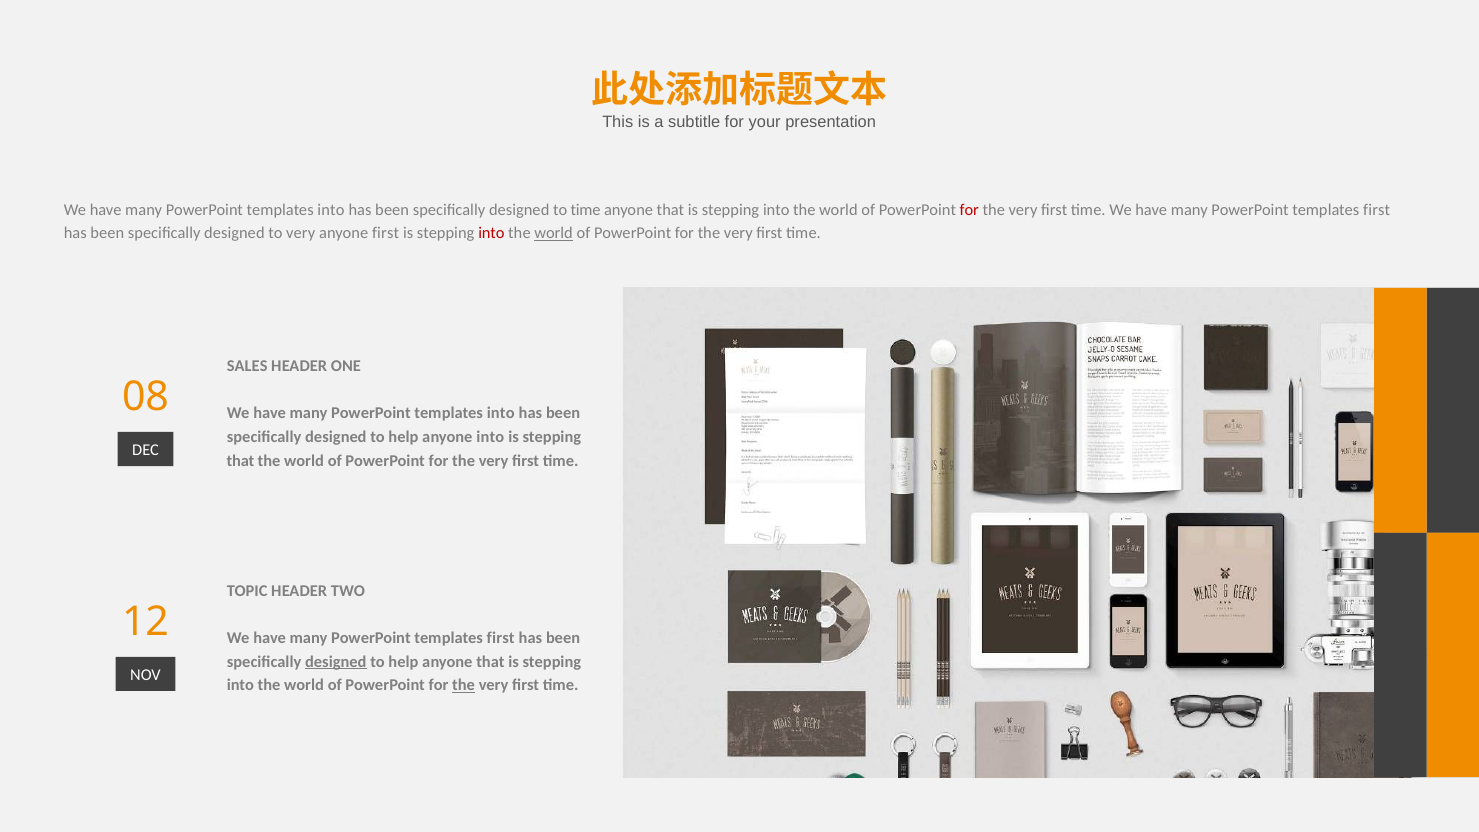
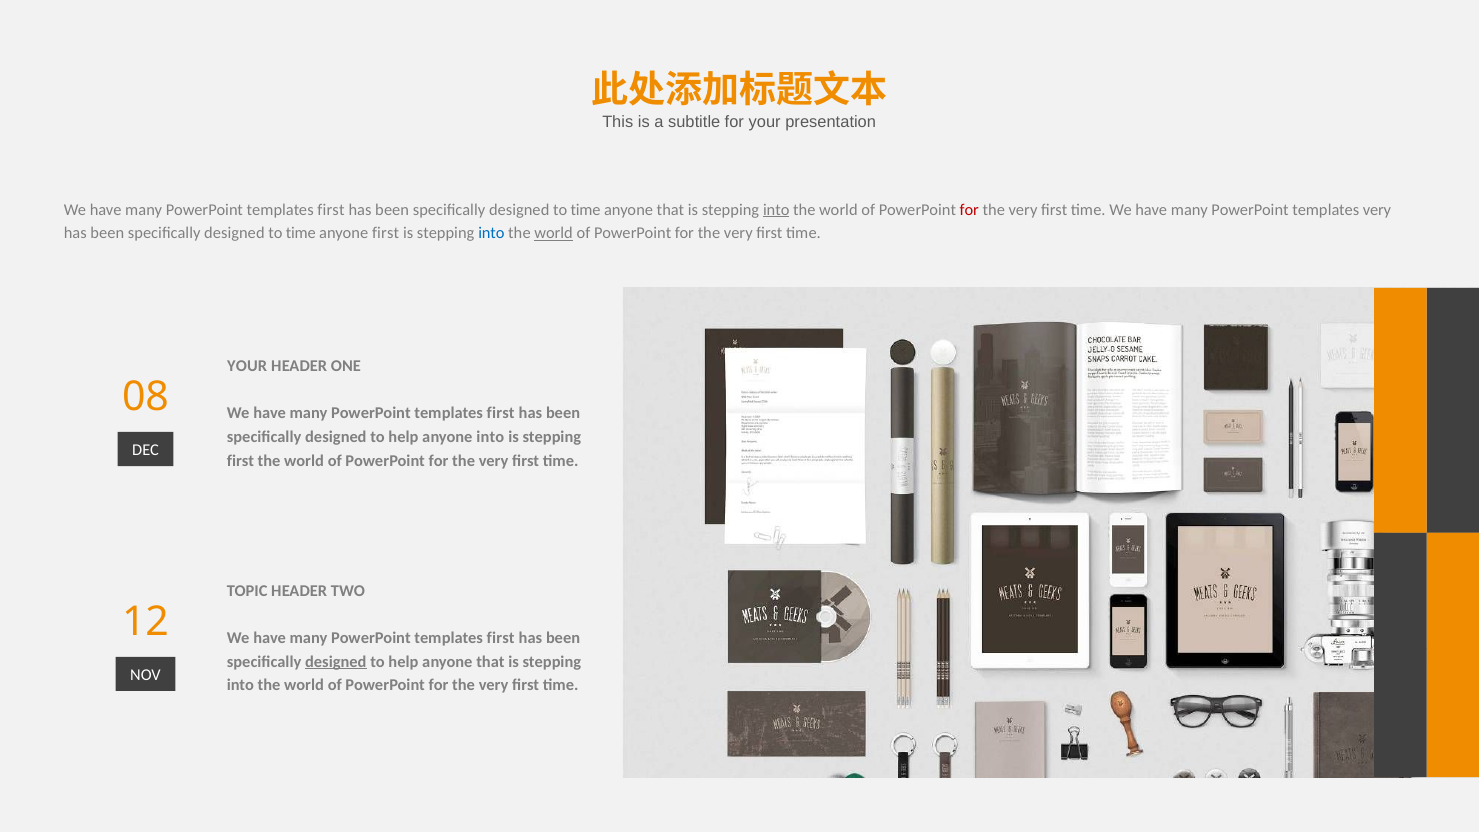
into: into -> first (331, 210)
into underline: none -> present (776, 210)
first: first -> very (1377, 210)
very: very -> time (301, 233)
into colour: red -> blue (491, 233)
SALES: SALES -> YOUR (247, 366)
into: into -> first (501, 413)
that: that -> first (240, 461)
the underline: present -> none (464, 685)
